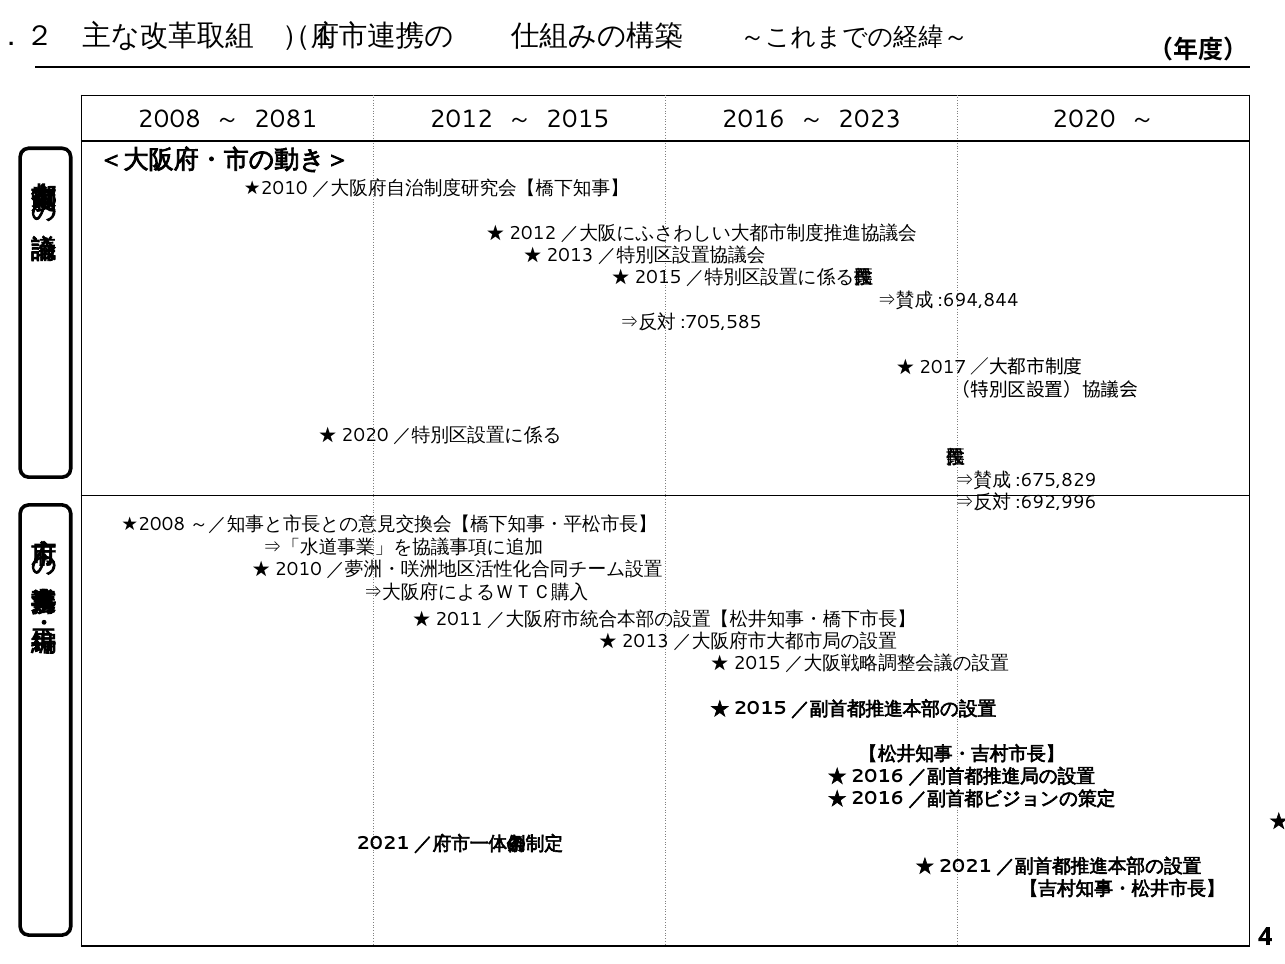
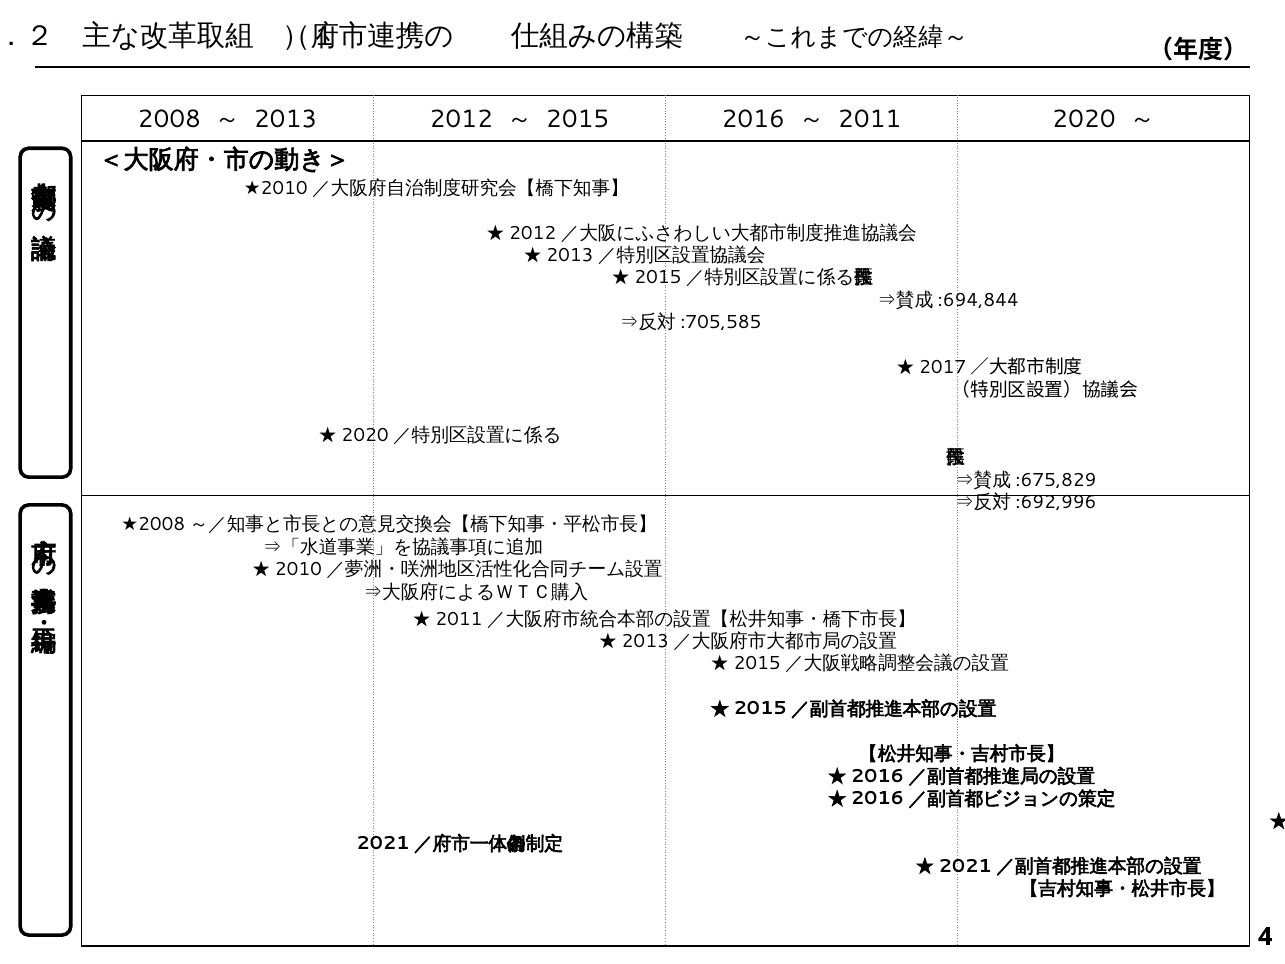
2081: 2081 -> 2013 (286, 120)
2023: 2023 -> 2011 (870, 120)
